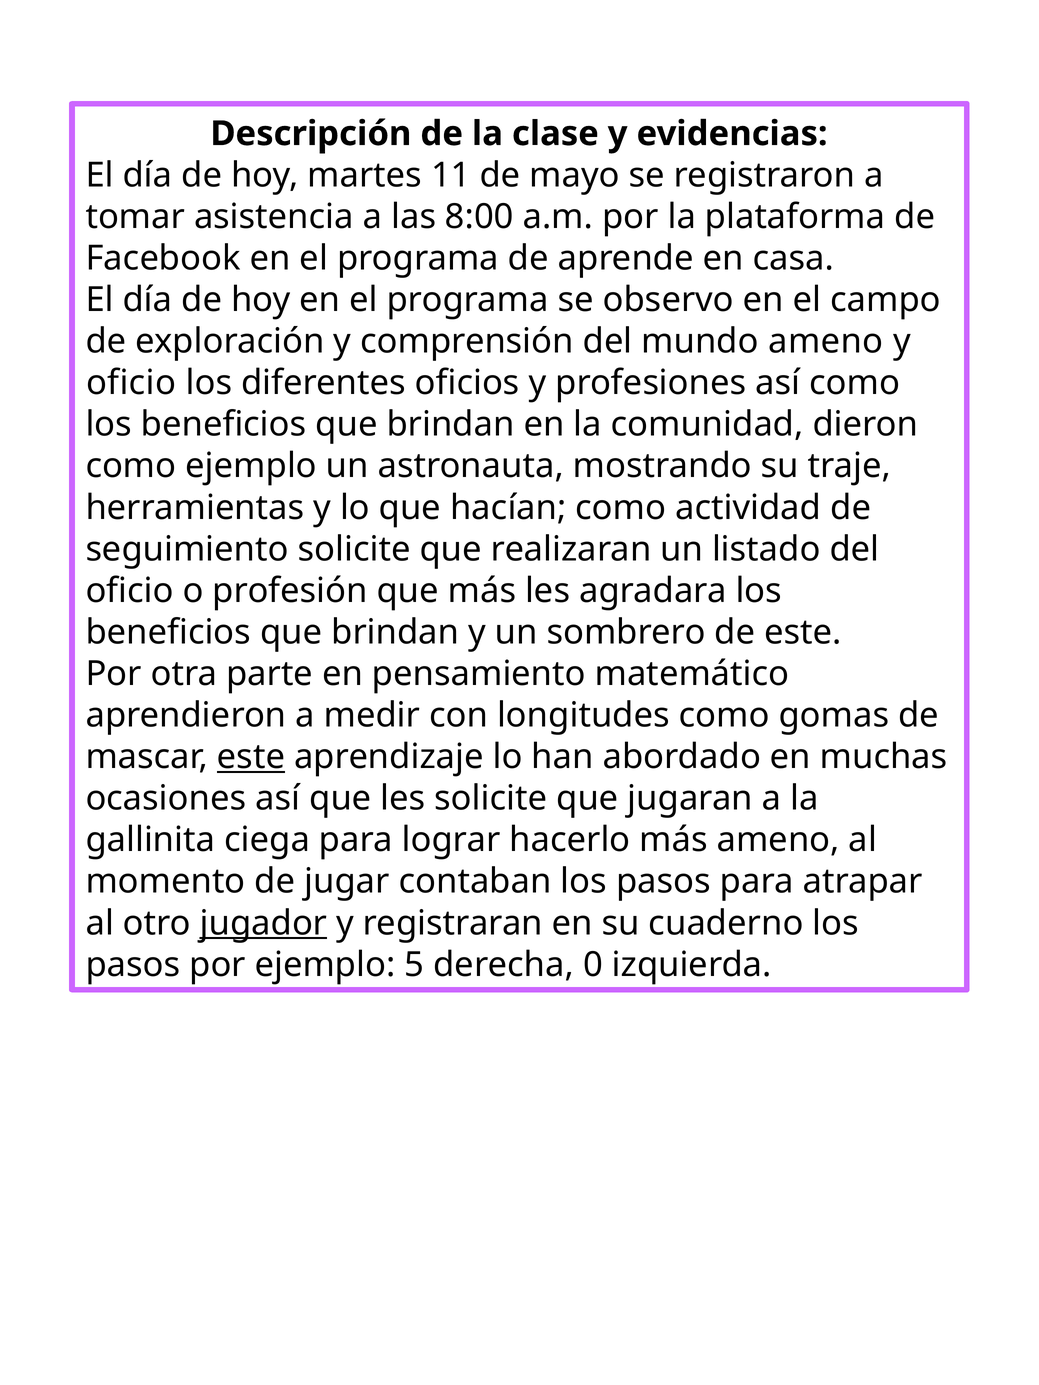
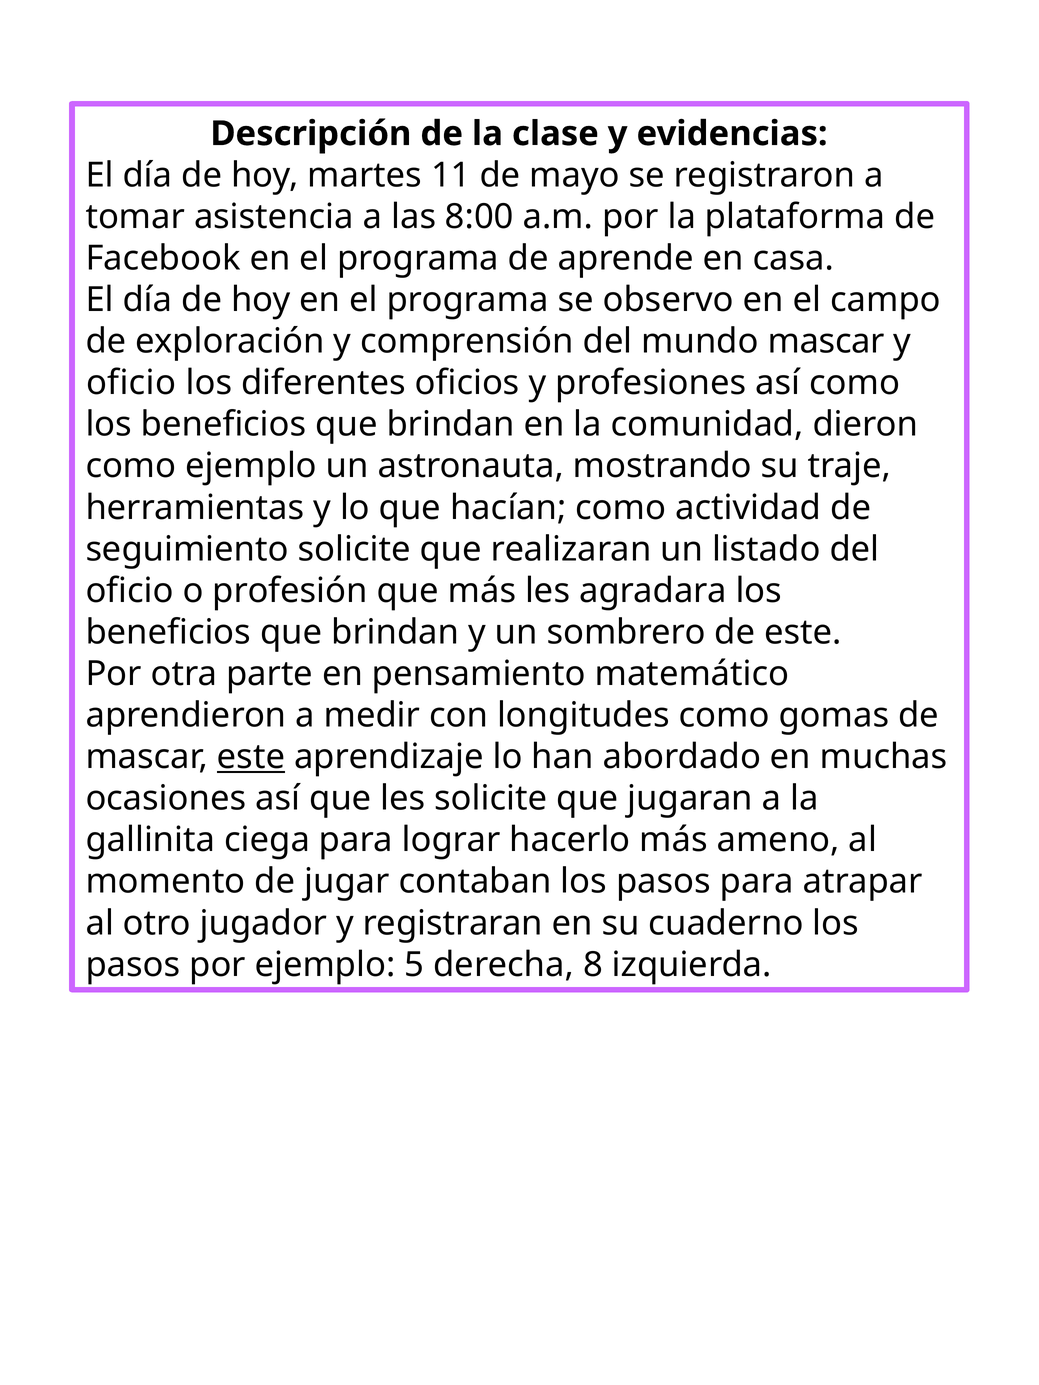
mundo ameno: ameno -> mascar (826, 342)
jugador underline: present -> none (263, 923)
0: 0 -> 8 (593, 965)
